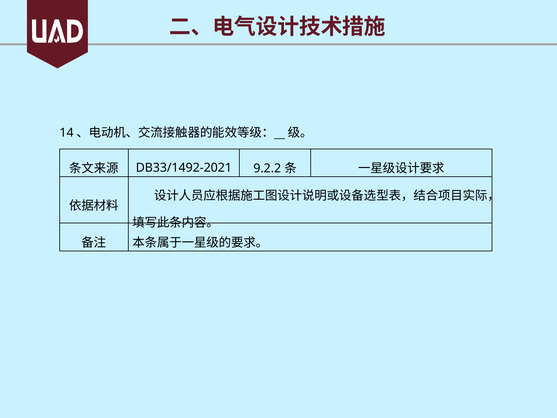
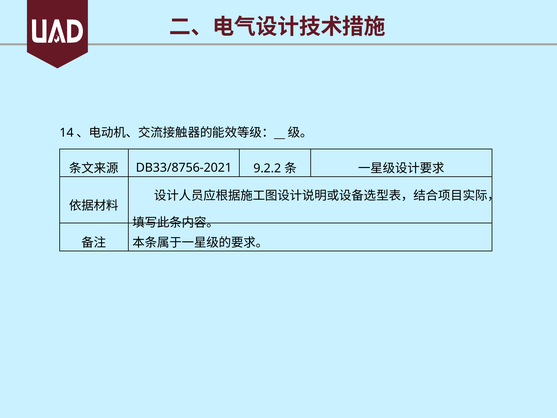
DB33/1492-2021: DB33/1492-2021 -> DB33/8756-2021 (184, 168)
